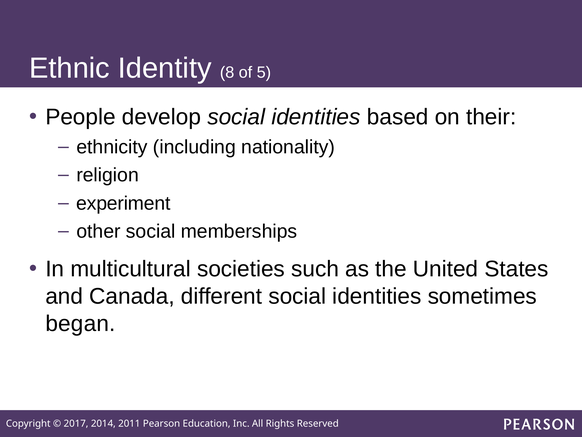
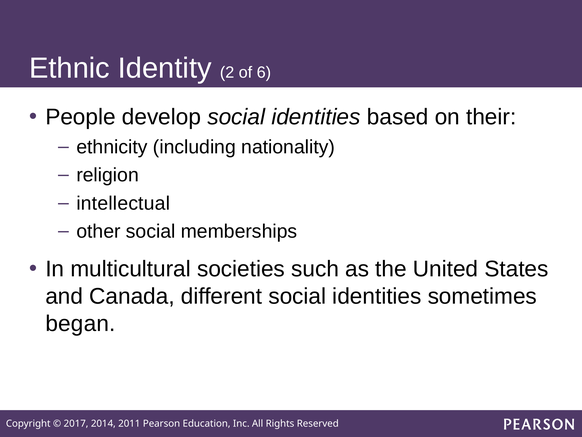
8: 8 -> 2 (227, 72)
5: 5 -> 6 (264, 72)
experiment: experiment -> intellectual (123, 203)
